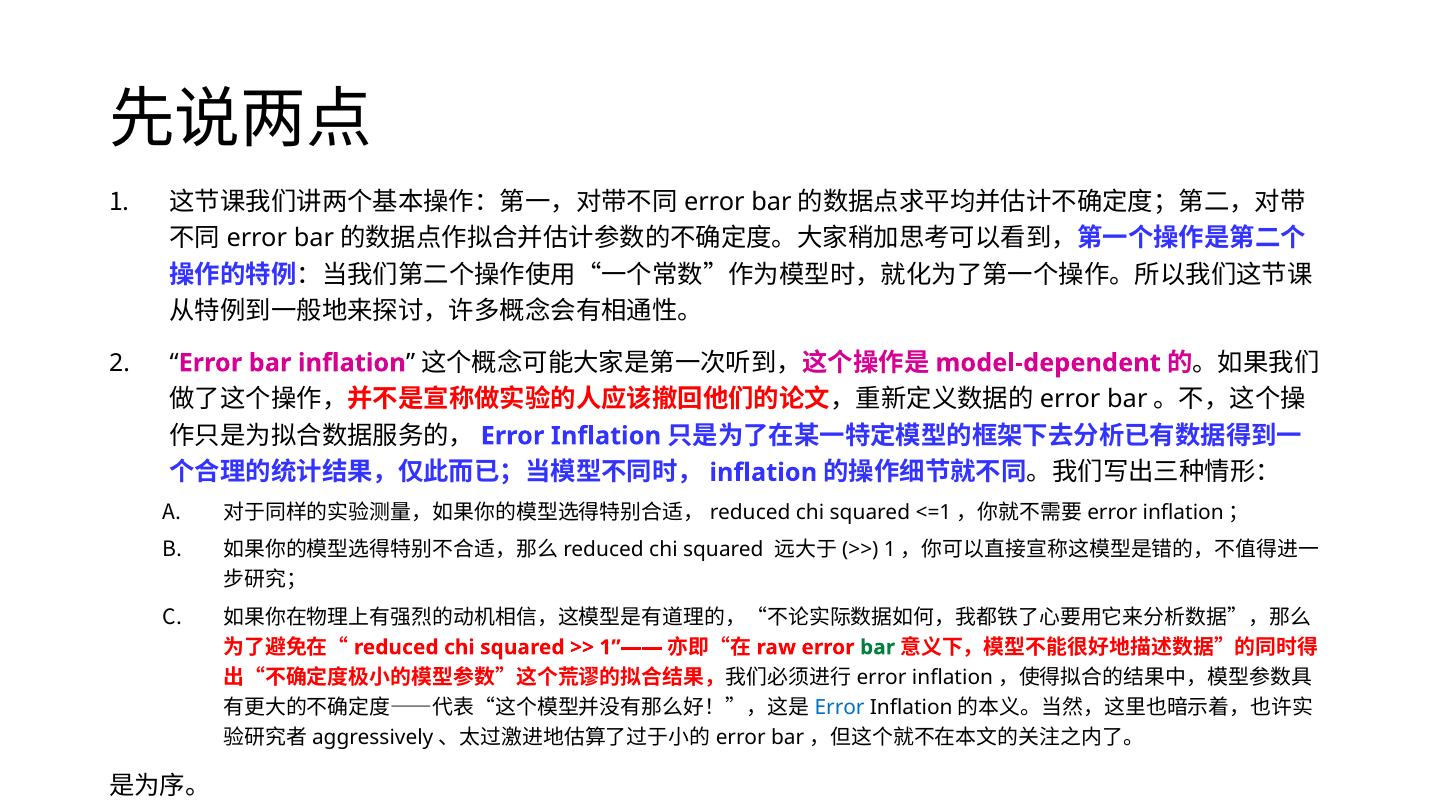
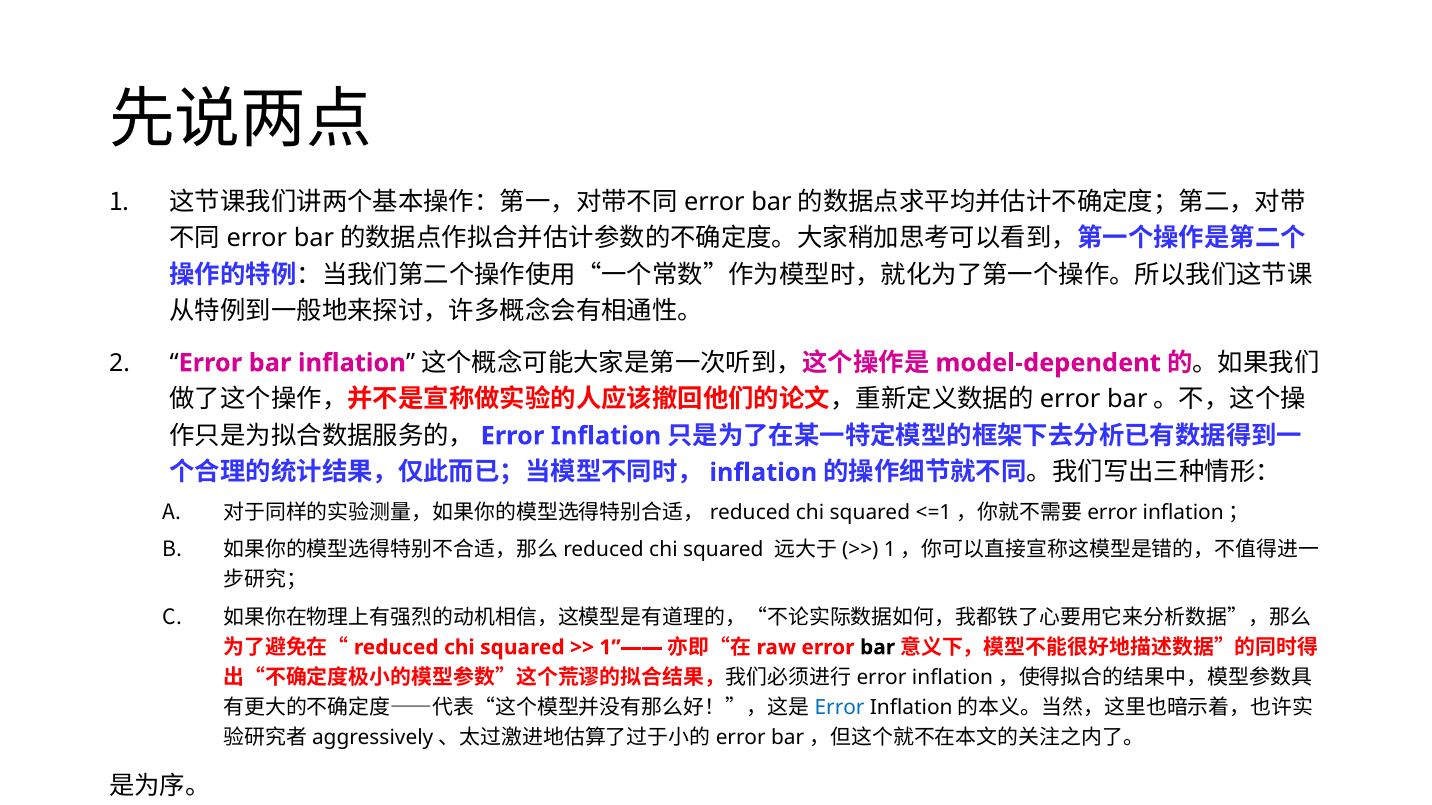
bar colour: green -> black (878, 648)
